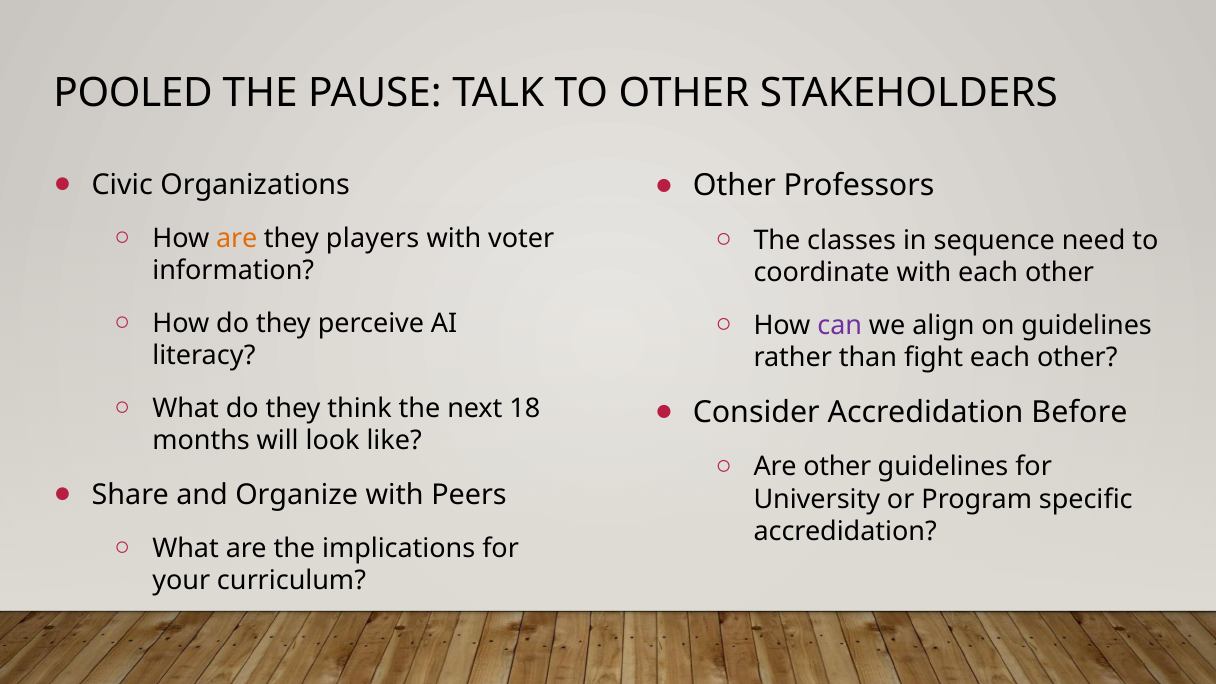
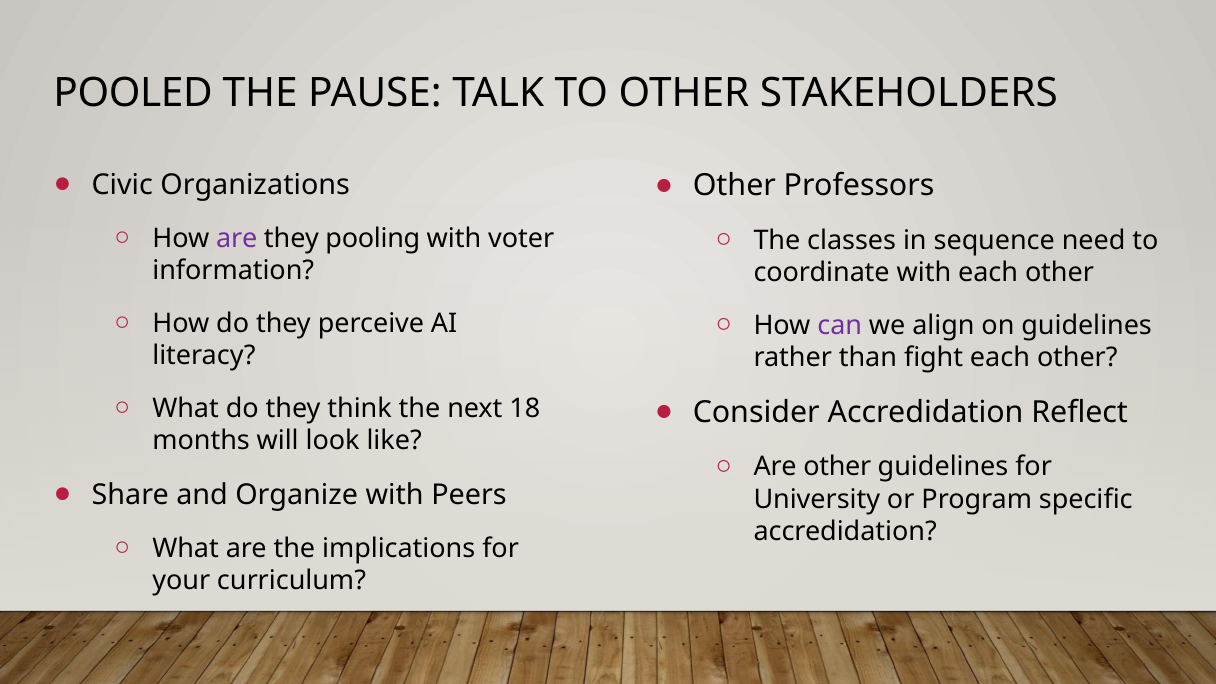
are colour: orange -> purple (237, 238)
players: players -> pooling (373, 238)
Before: Before -> Reflect (1080, 412)
